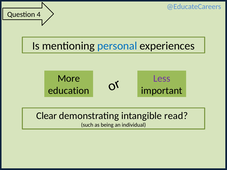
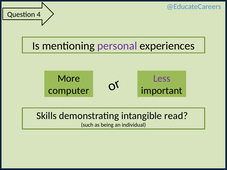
personal colour: blue -> purple (117, 46)
education: education -> computer (69, 91)
Clear: Clear -> Skills (46, 116)
